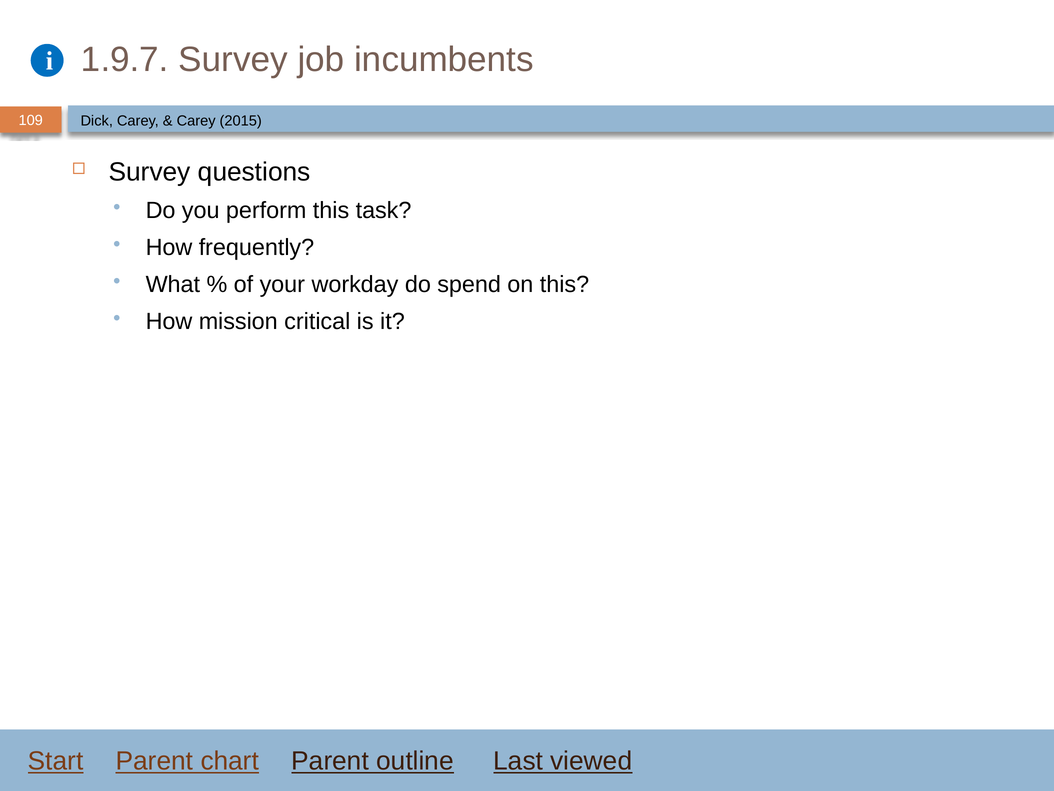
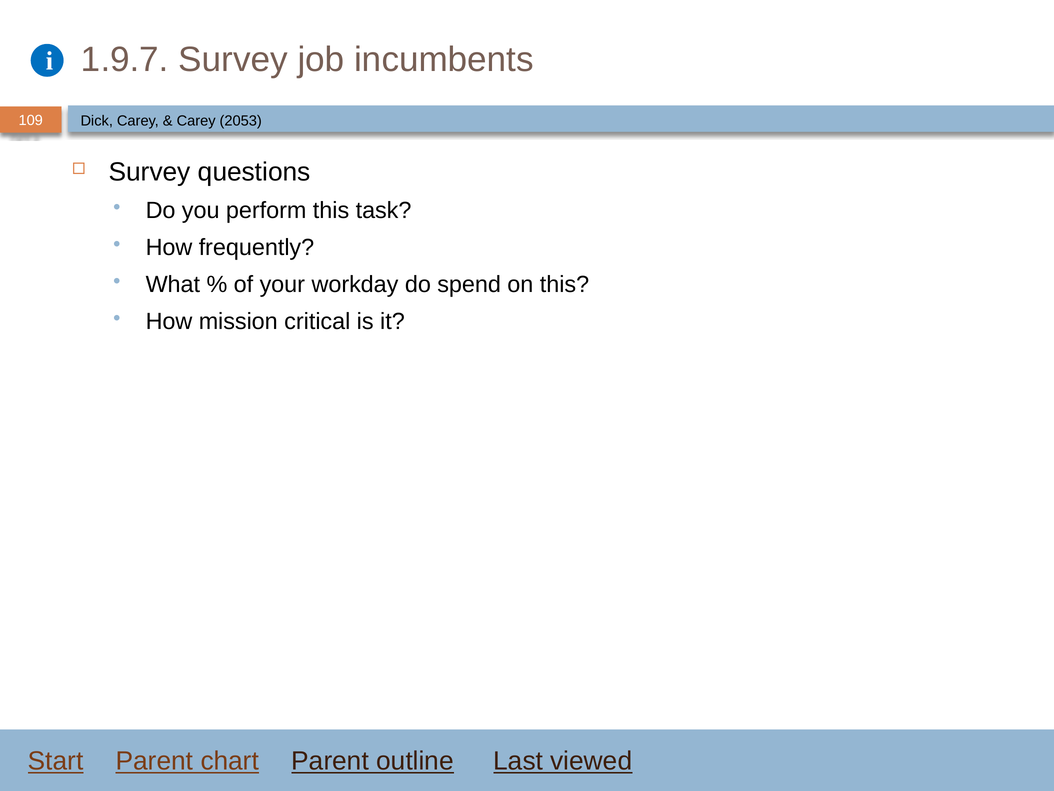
2015: 2015 -> 2053 (241, 121)
